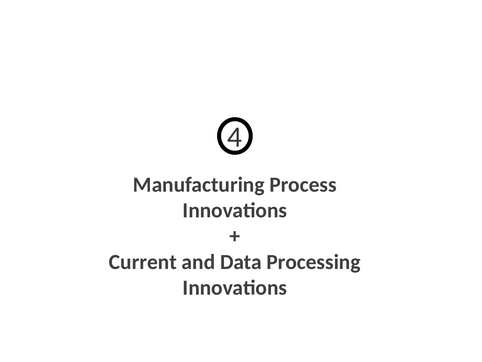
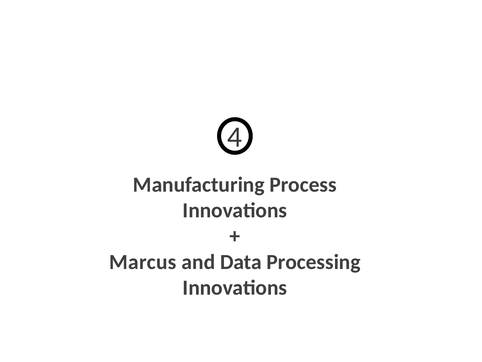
Current: Current -> Marcus (143, 262)
